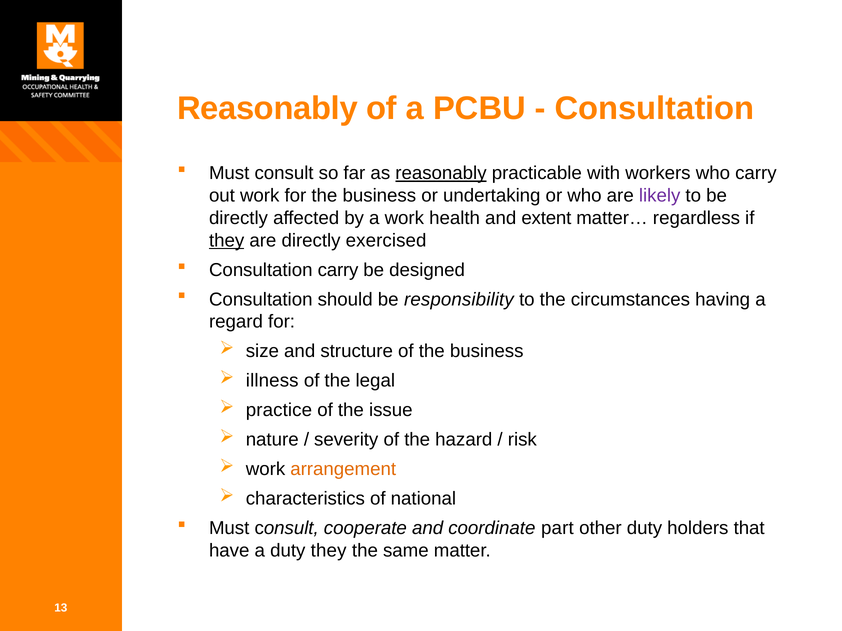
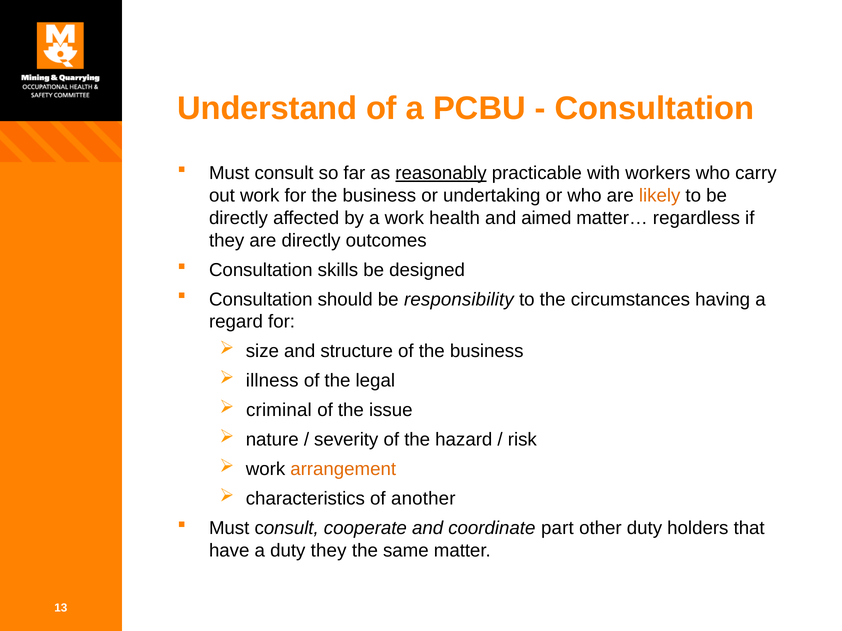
Reasonably: Reasonably -> Understand (267, 109)
likely colour: purple -> orange (660, 196)
extent: extent -> aimed (546, 218)
they underline: present -> none (227, 241)
exercised: exercised -> outcomes (386, 241)
Consultation carry: carry -> skills (338, 270)
practice: practice -> criminal (279, 410)
national: national -> another (423, 499)
